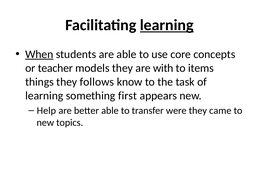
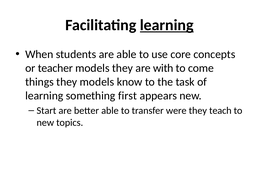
When underline: present -> none (39, 54)
items: items -> come (201, 68)
they follows: follows -> models (97, 82)
Help: Help -> Start (46, 111)
came: came -> teach (220, 111)
